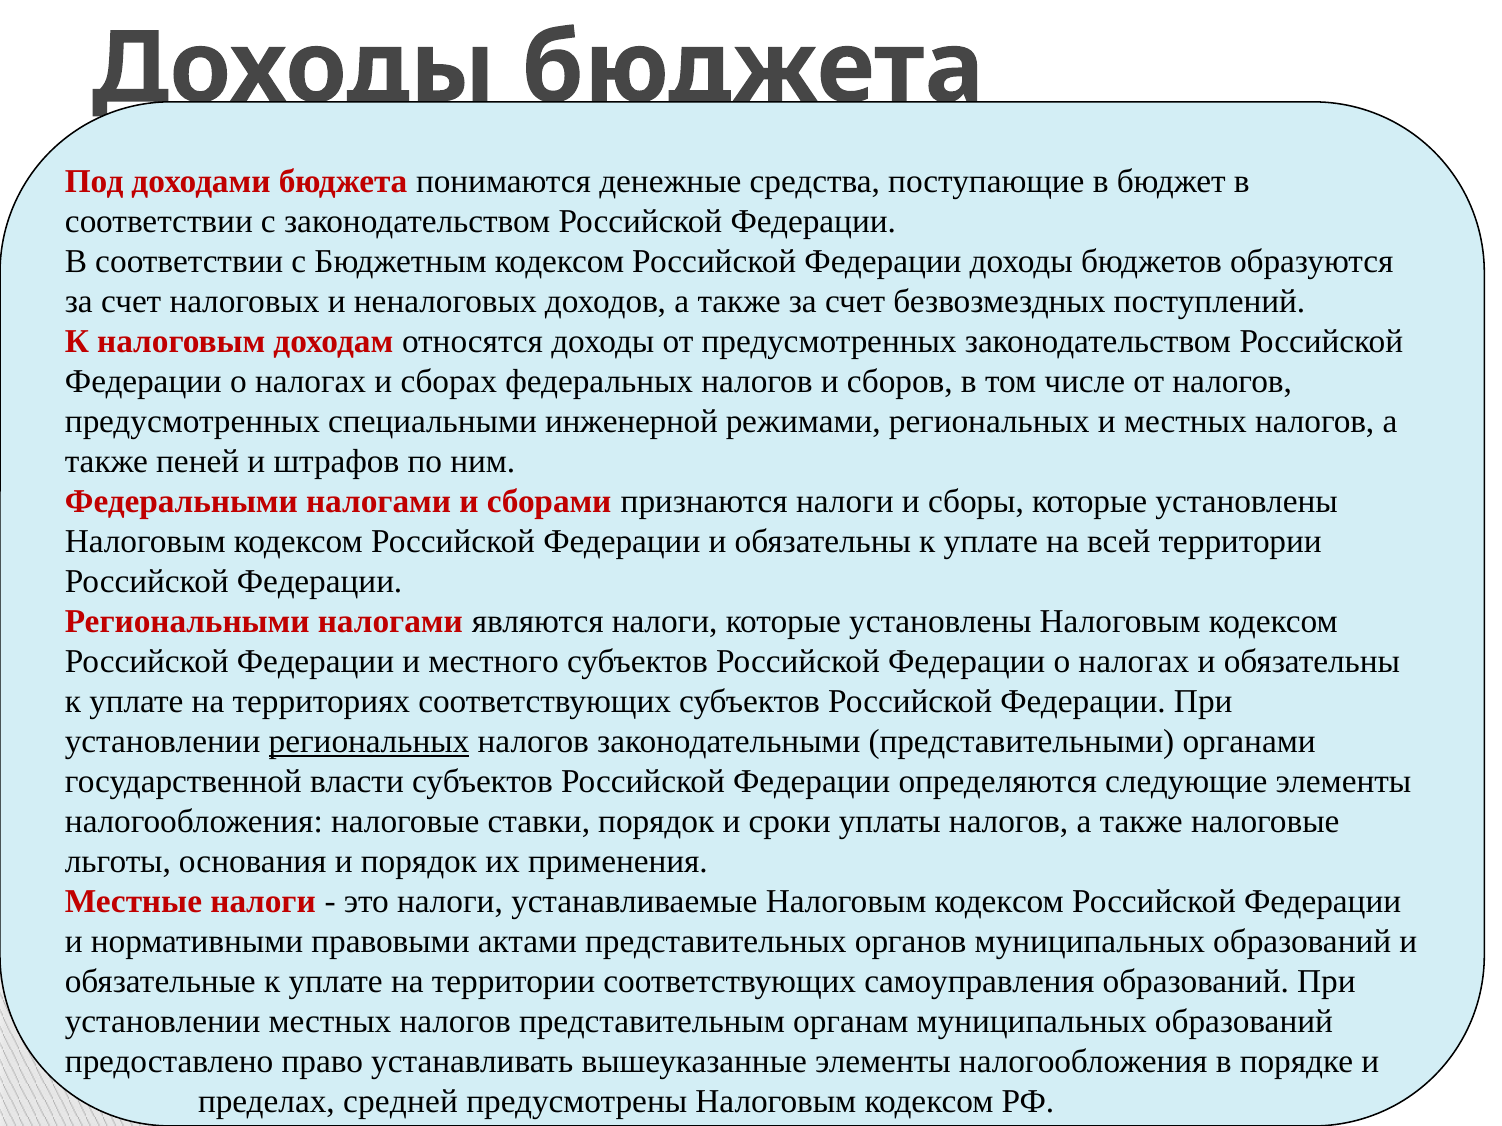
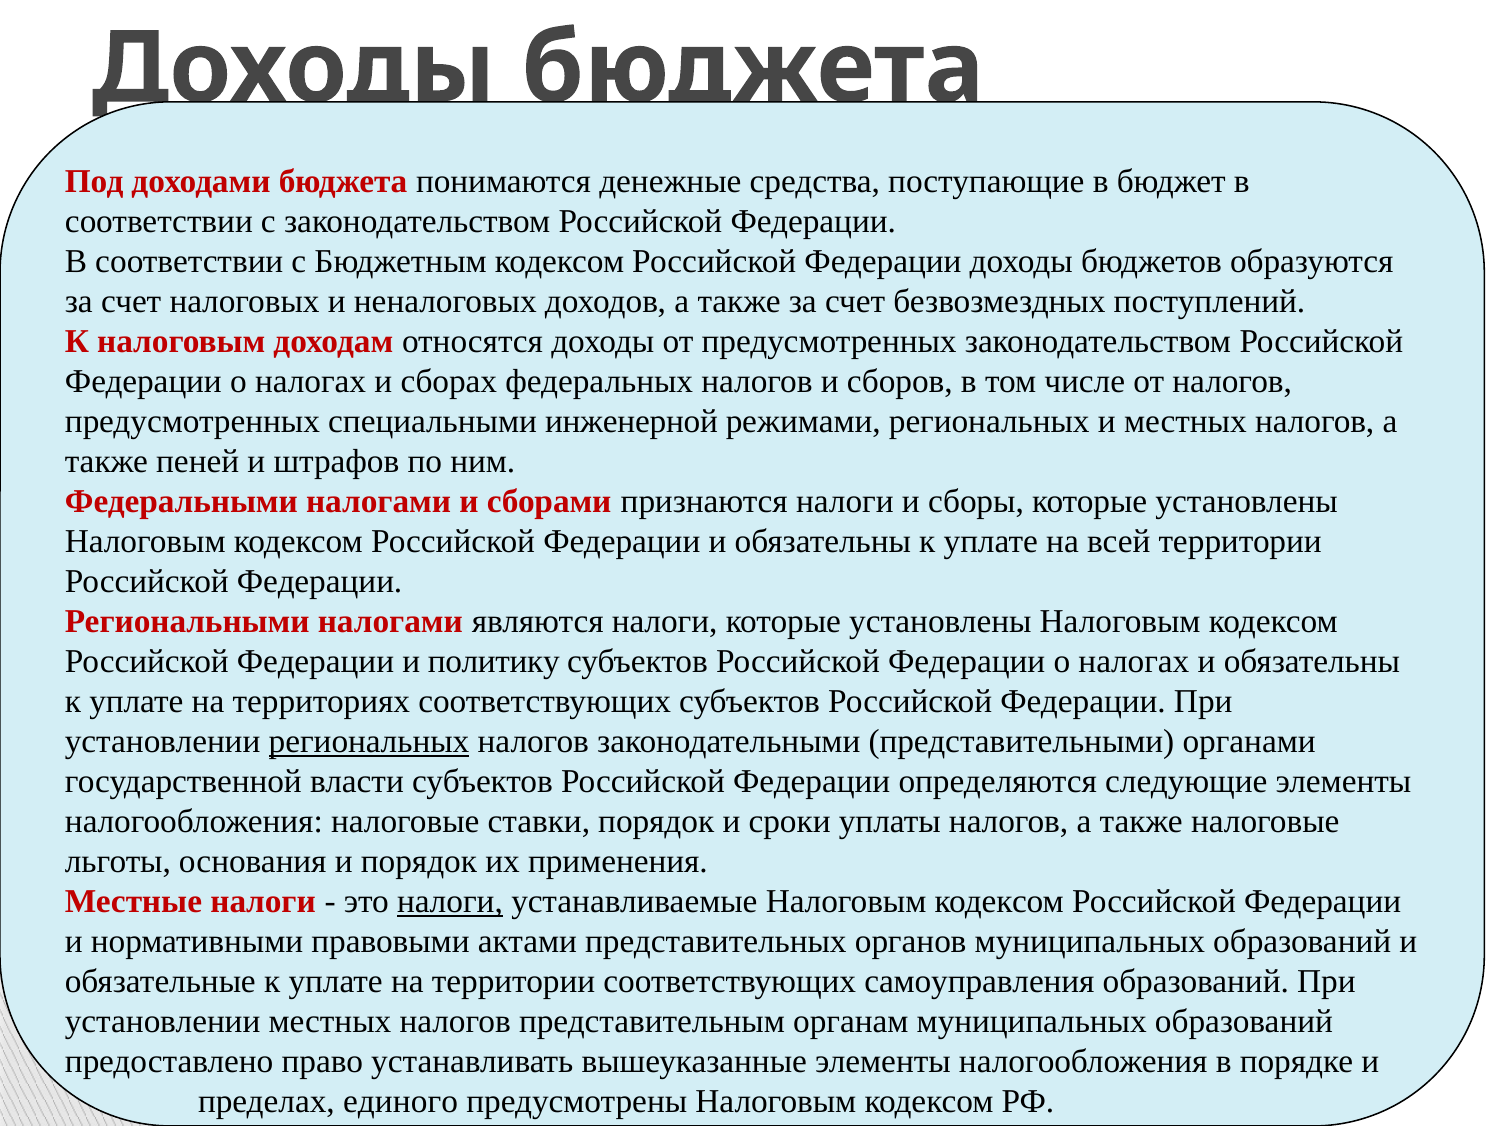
местного: местного -> политику (494, 662)
налоги underline: none -> present (450, 902)
средней: средней -> единого (401, 1102)
